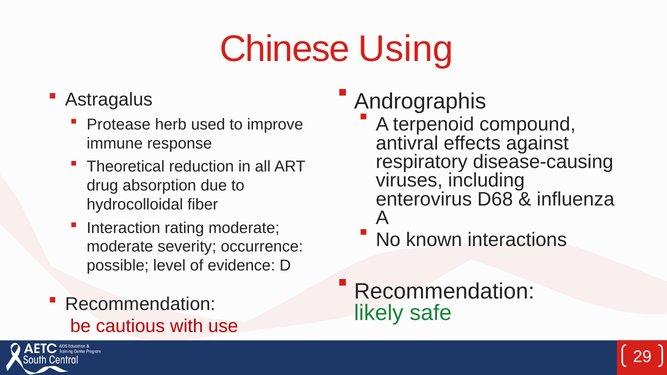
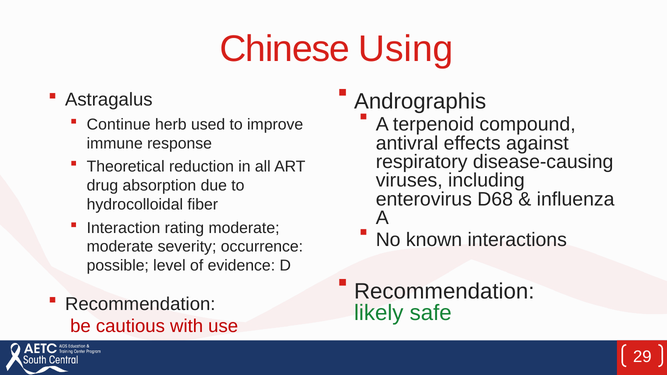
Protease: Protease -> Continue (119, 125)
